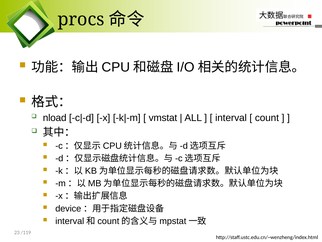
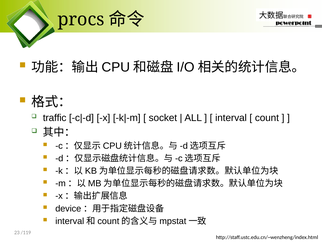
nload: nload -> traffic (55, 118)
vmstat: vmstat -> socket (163, 118)
